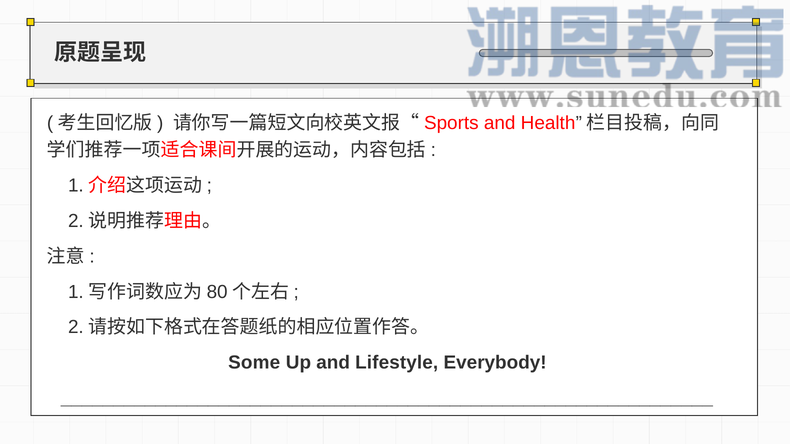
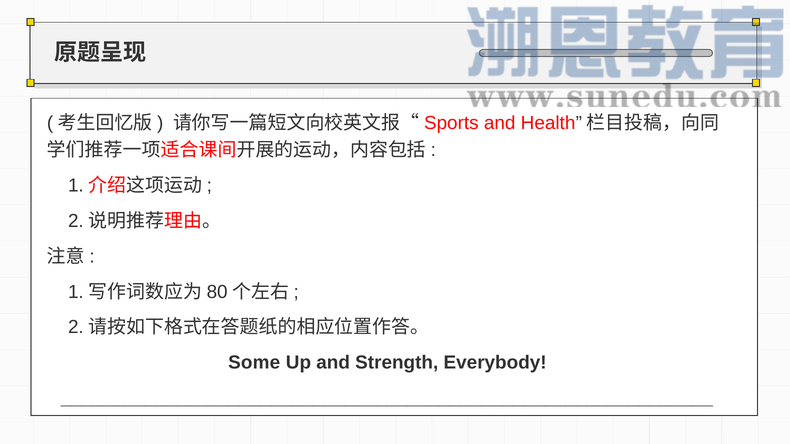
Lifestyle: Lifestyle -> Strength (397, 363)
